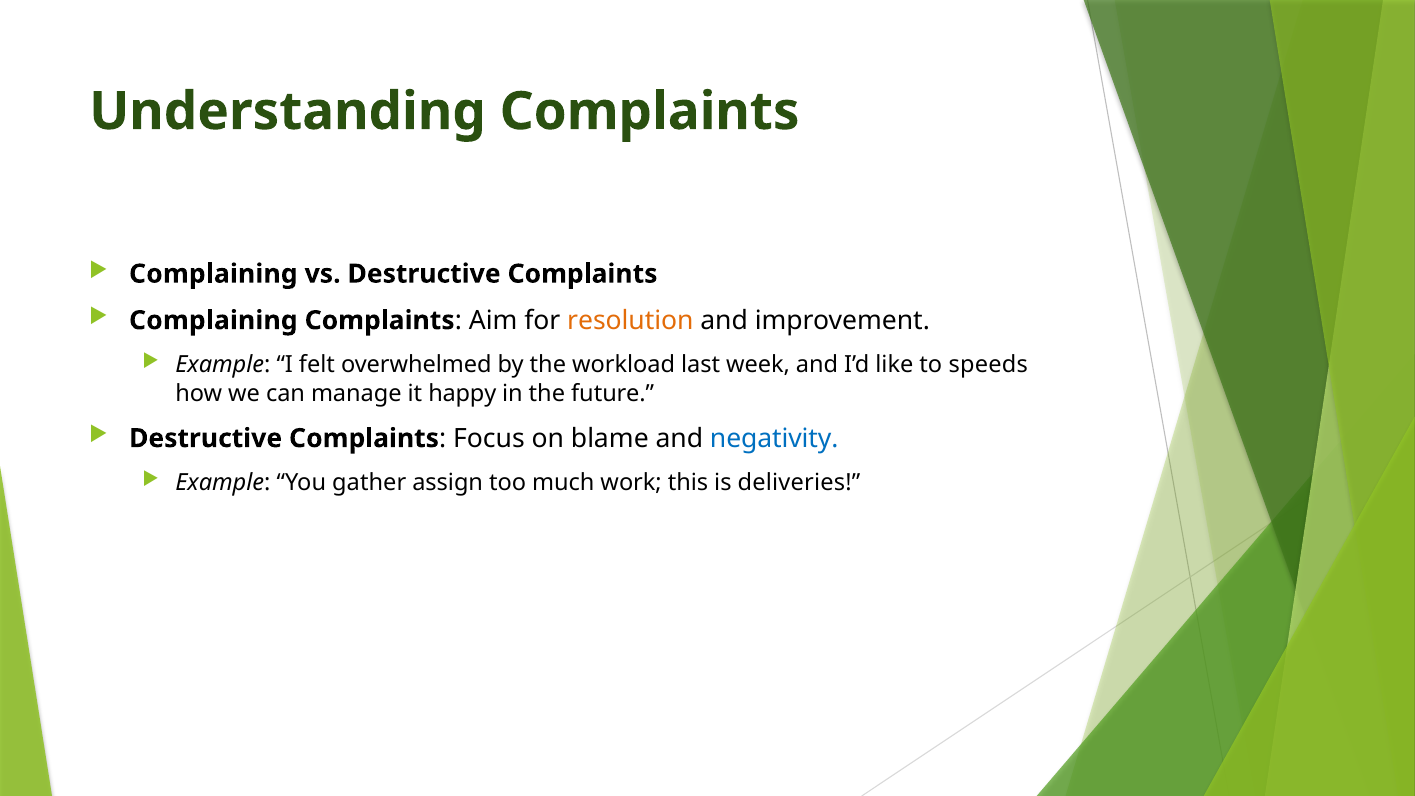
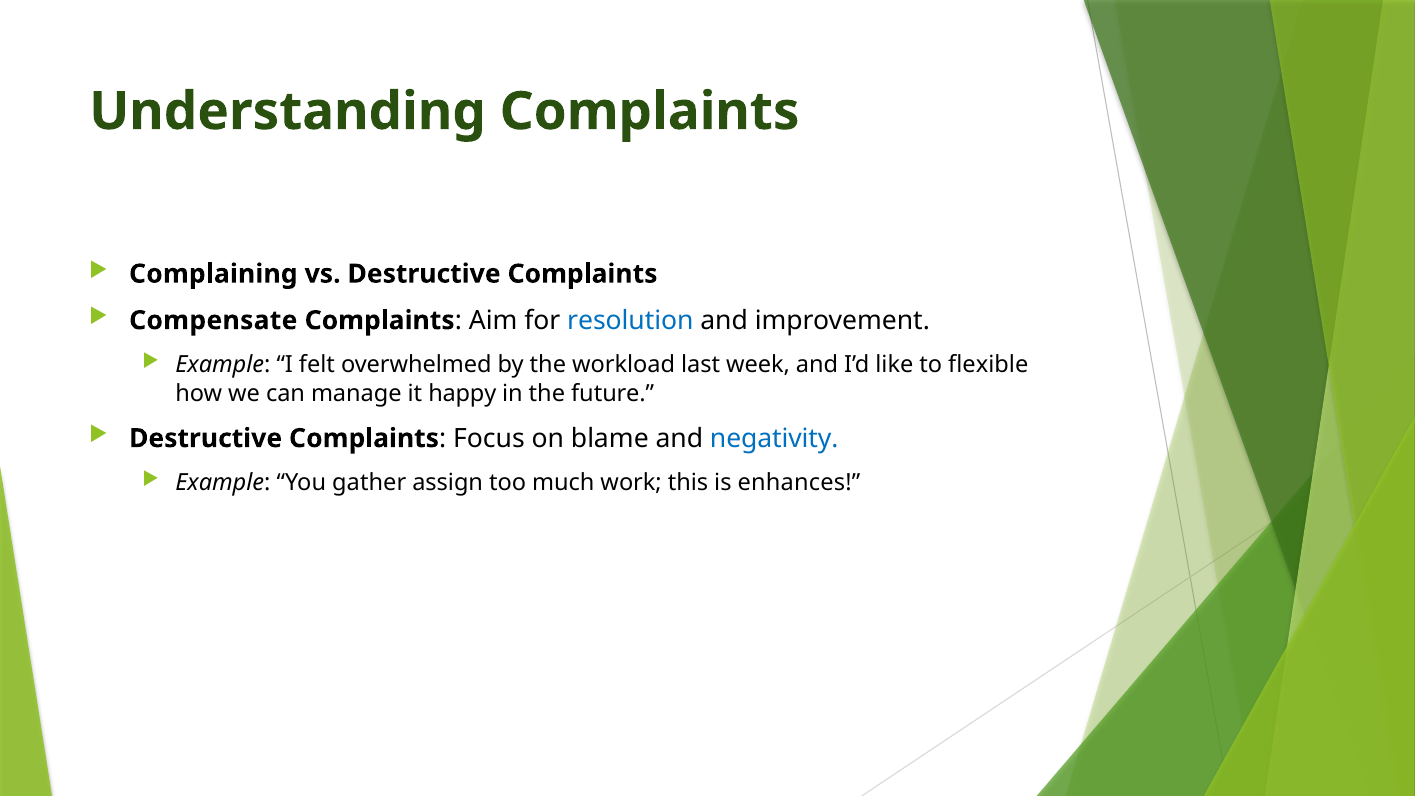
Complaining: Complaining -> Compensate (213, 320)
resolution colour: orange -> blue (630, 320)
speeds: speeds -> flexible (988, 365)
deliveries: deliveries -> enhances (799, 483)
